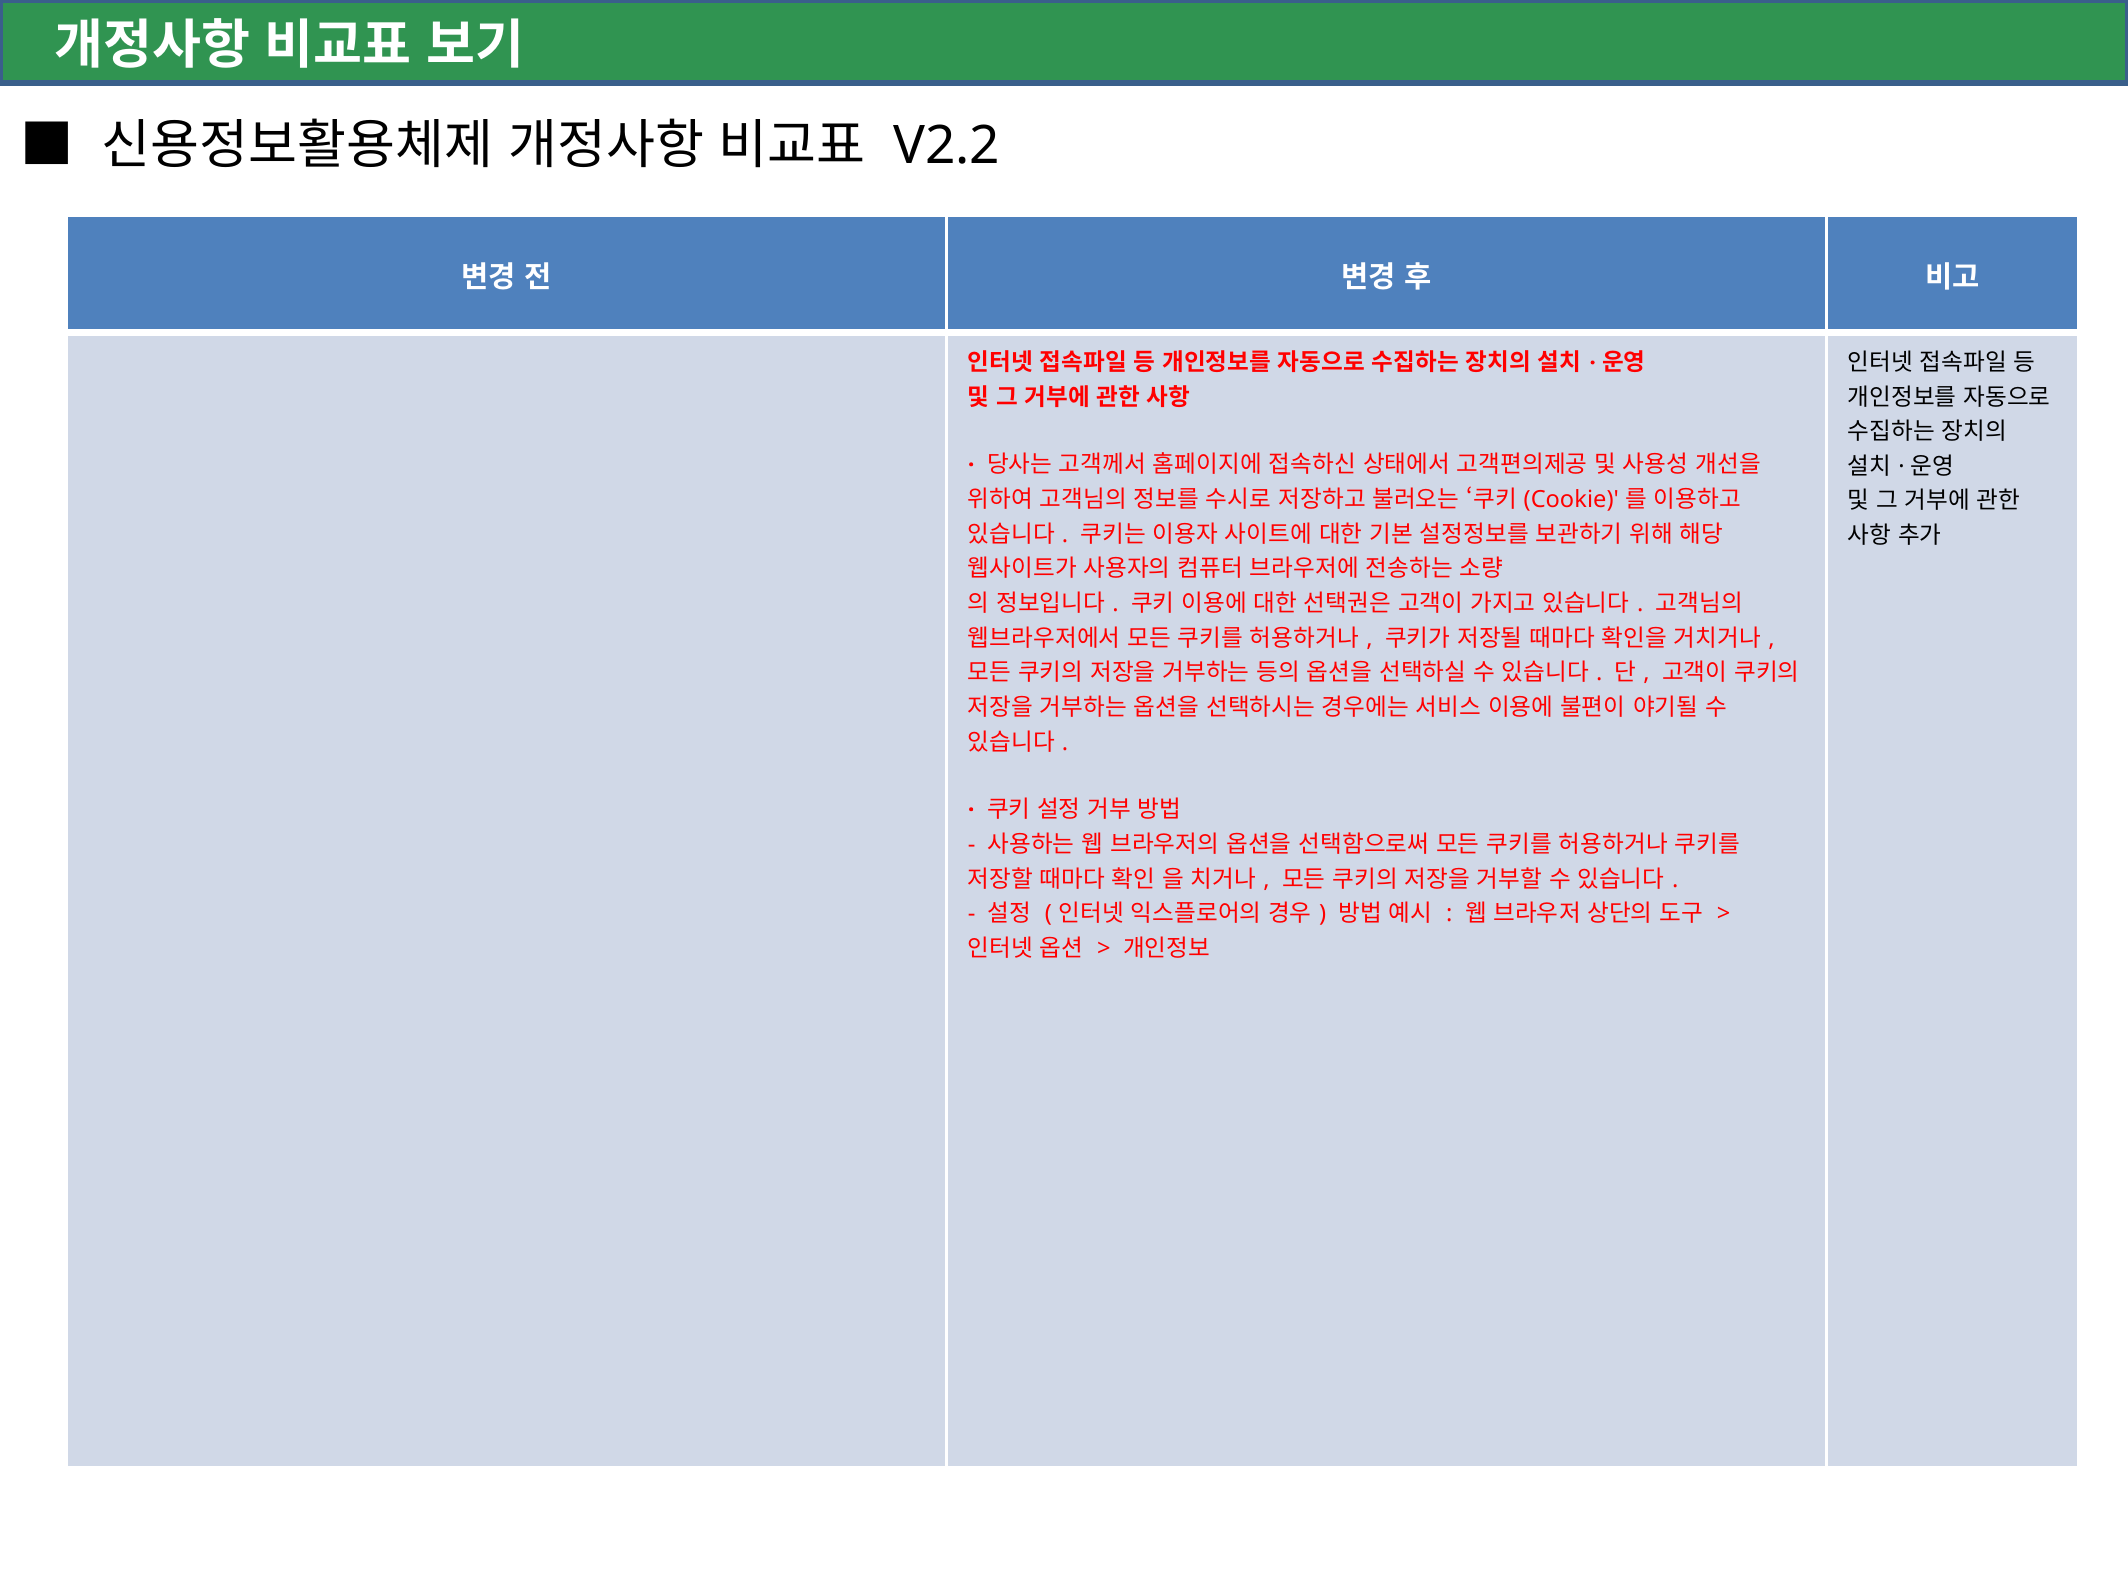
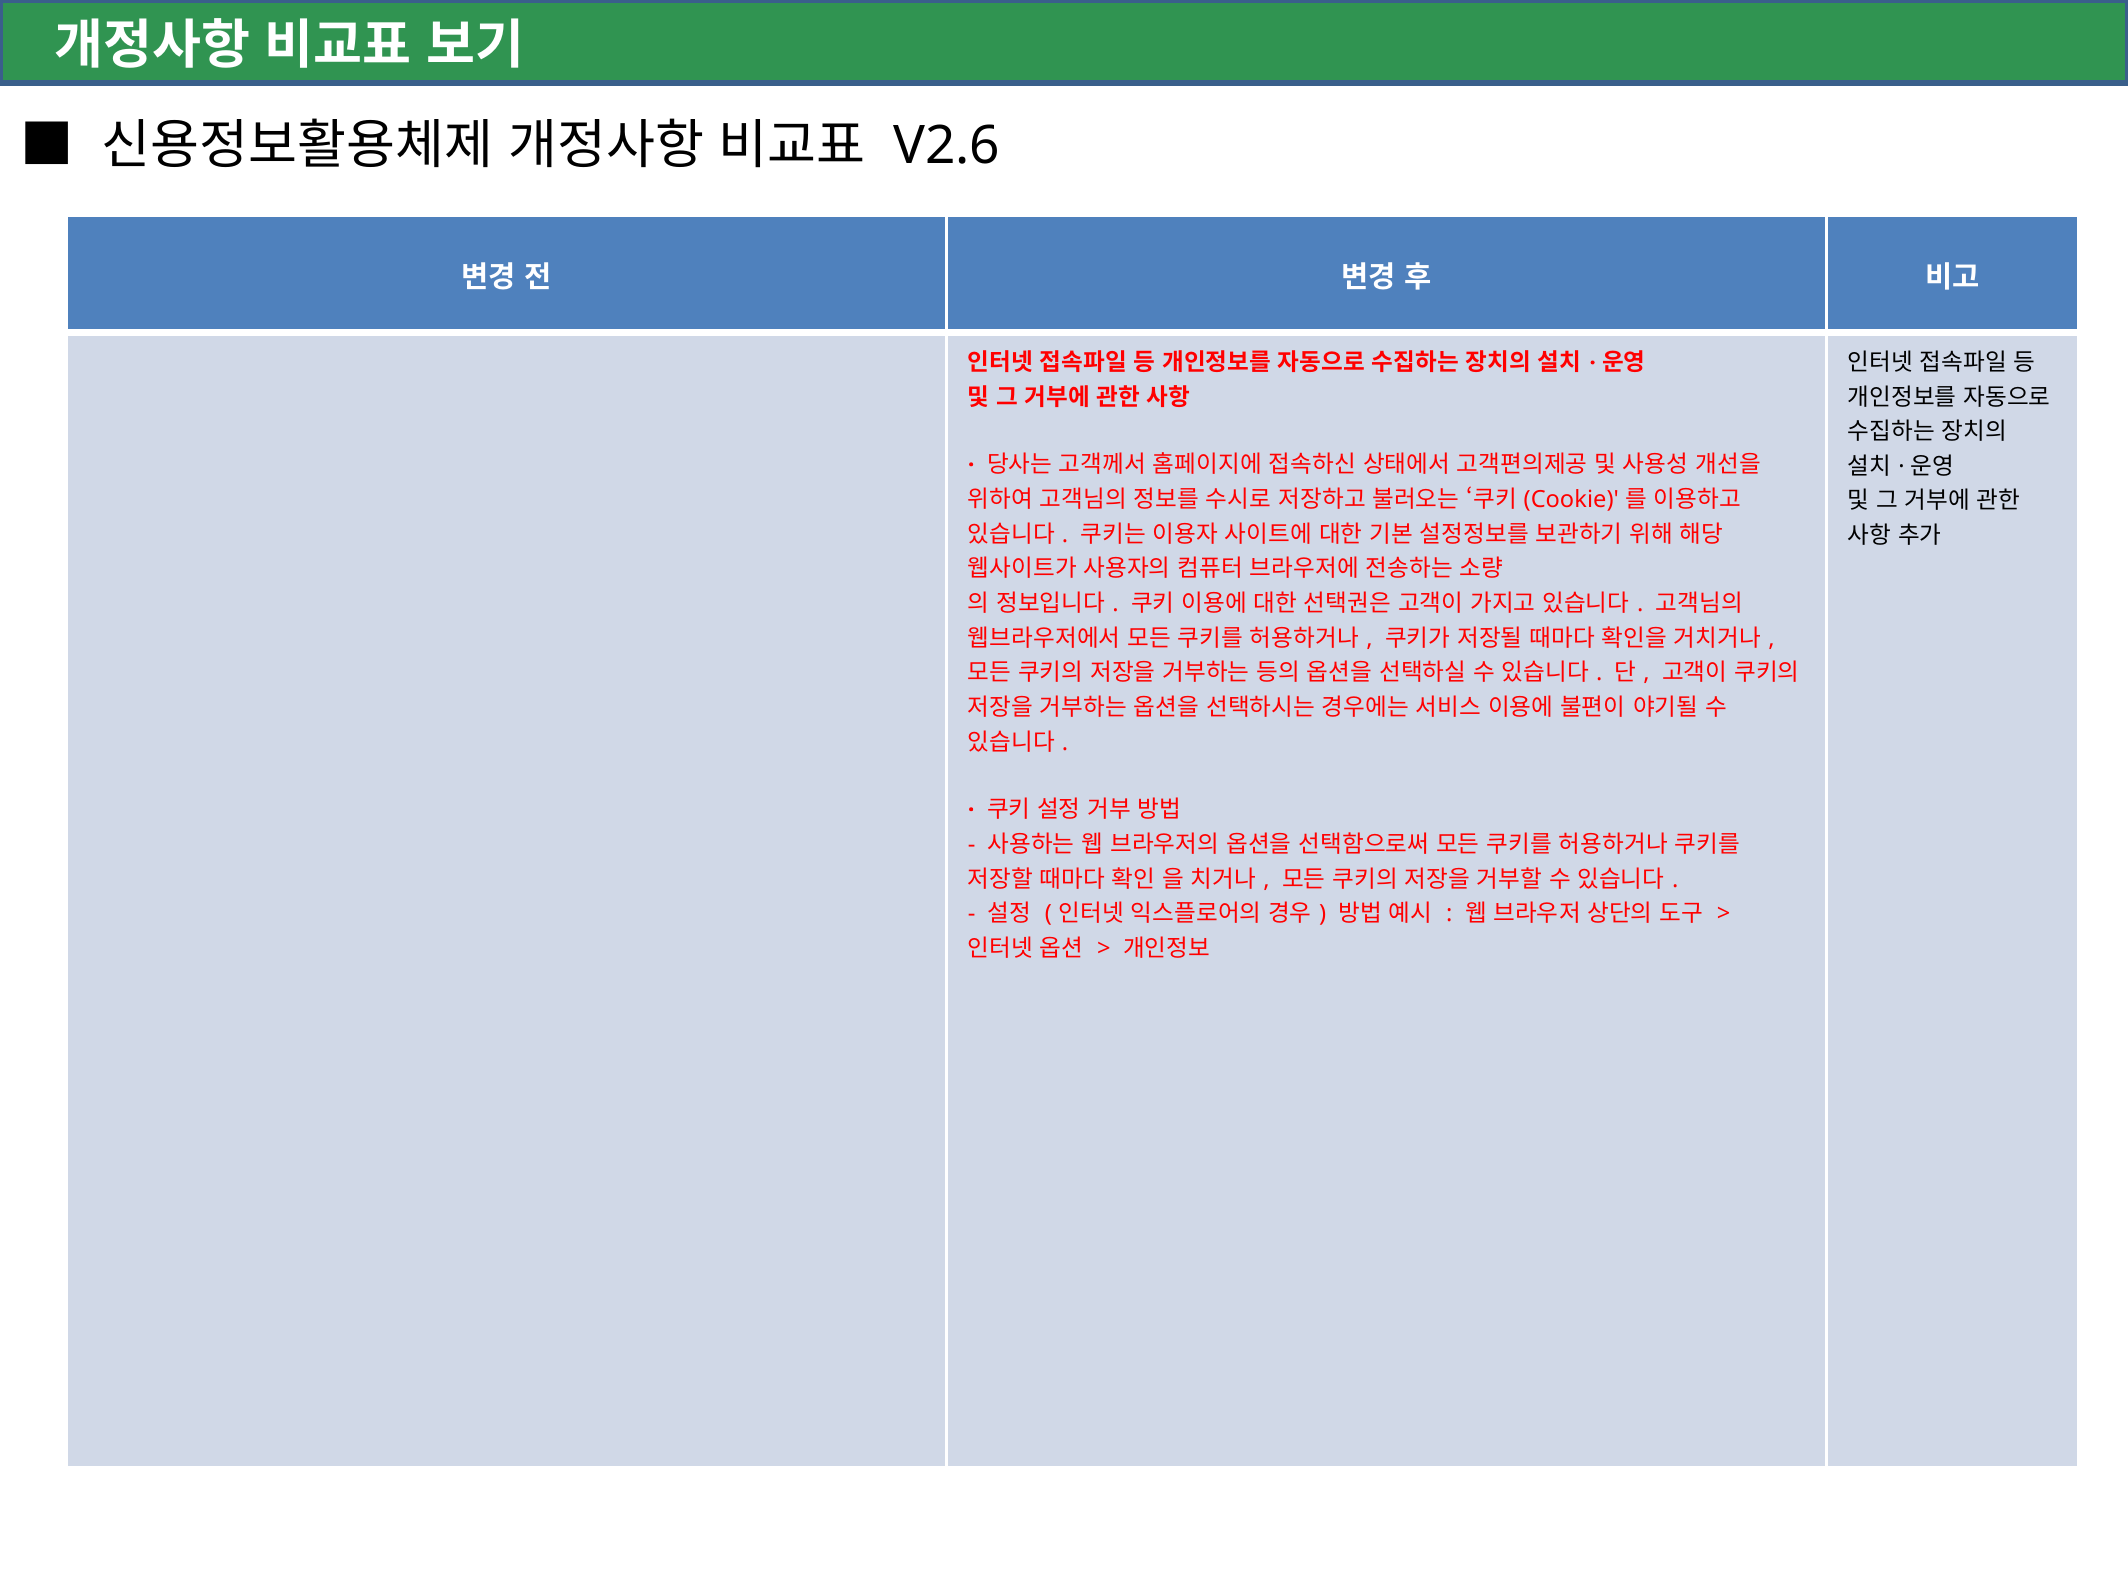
V2.2: V2.2 -> V2.6 (947, 146)
